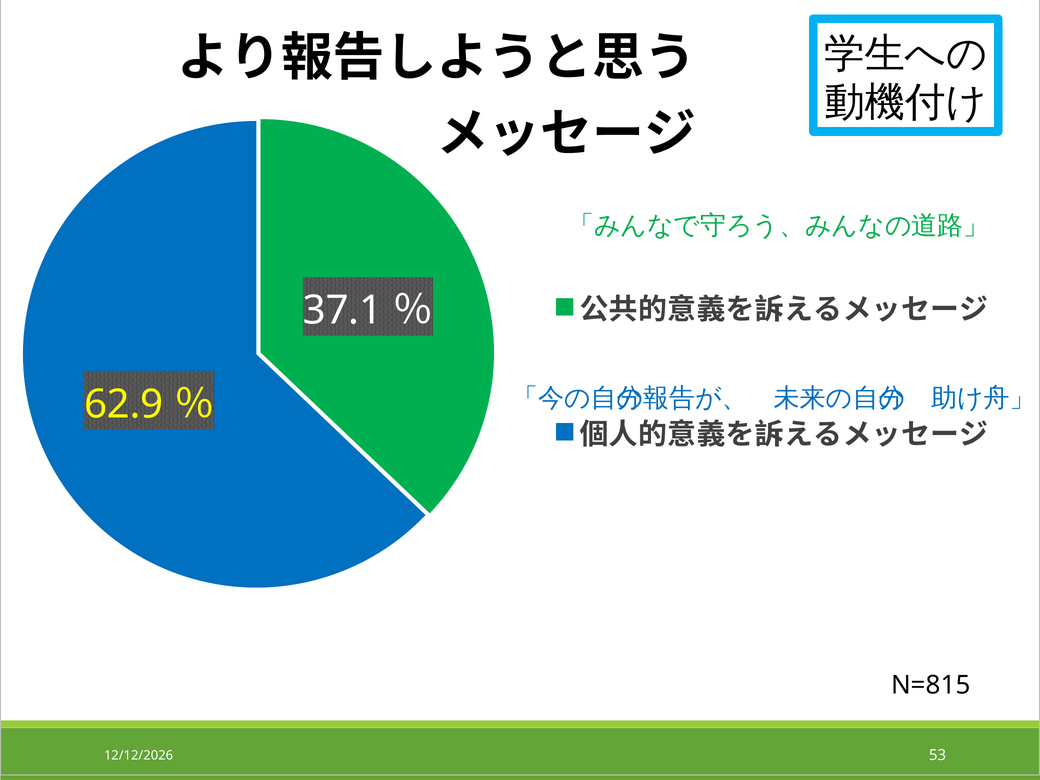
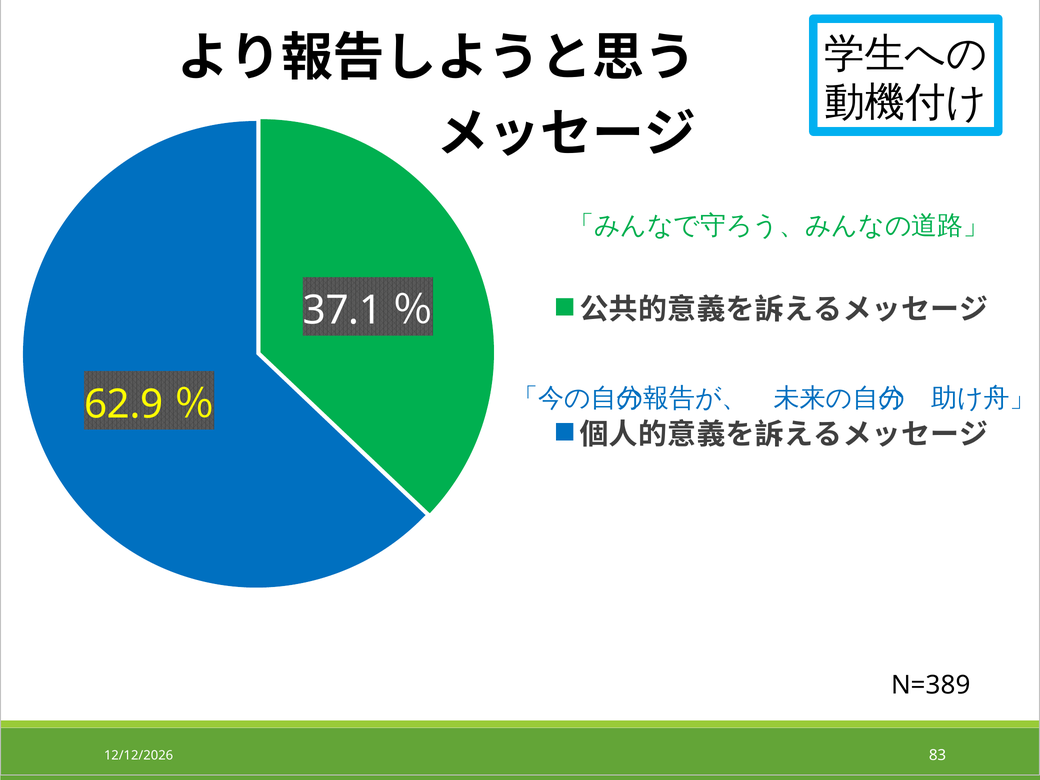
N=815: N=815 -> N=389 (931, 685)
53: 53 -> 83 (937, 755)
